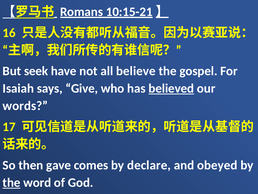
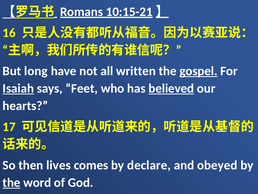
seek: seek -> long (36, 71)
believe: believe -> written (136, 71)
gospel underline: none -> present (198, 71)
Isaiah underline: none -> present (18, 88)
Give: Give -> Feet (82, 88)
words: words -> hearts (25, 106)
gave: gave -> lives (58, 165)
